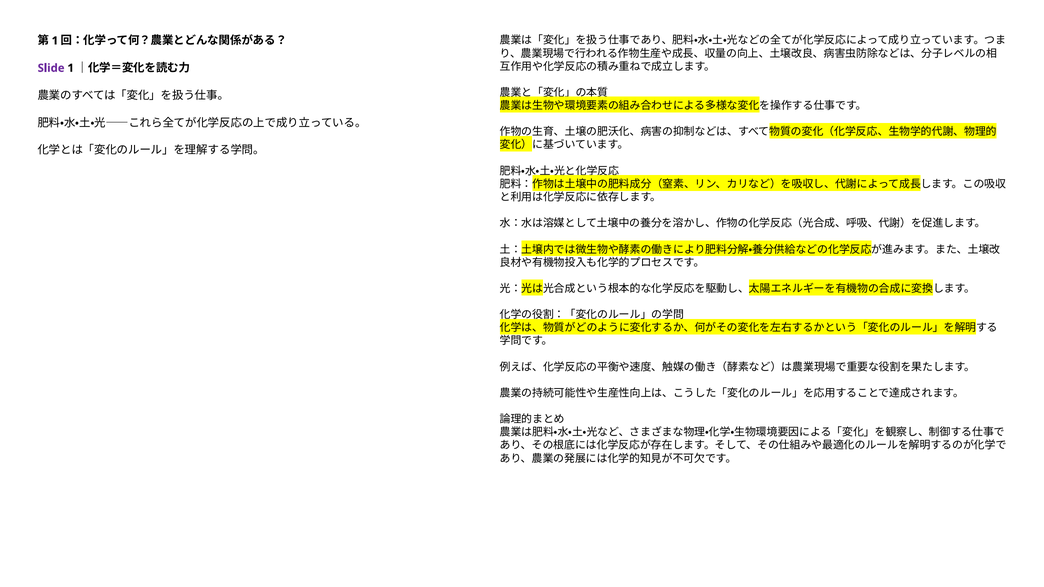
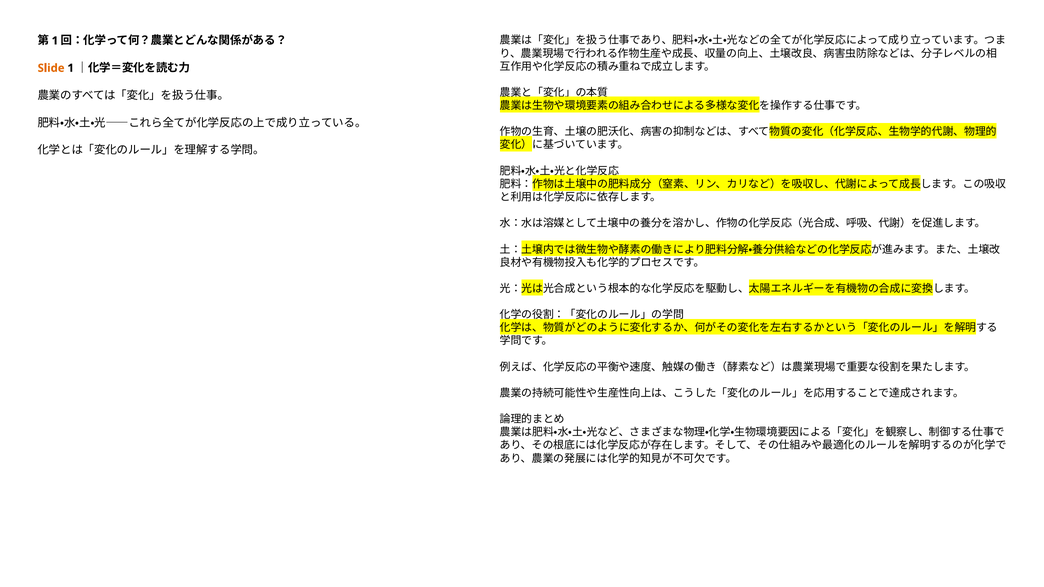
Slide colour: purple -> orange (51, 68)
